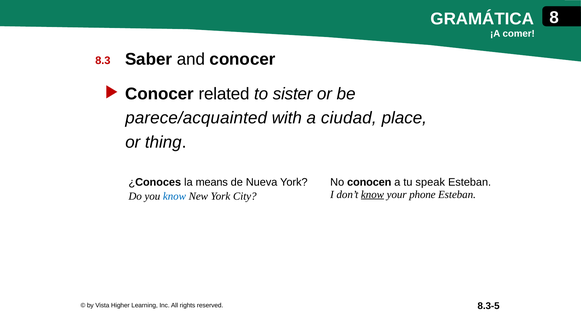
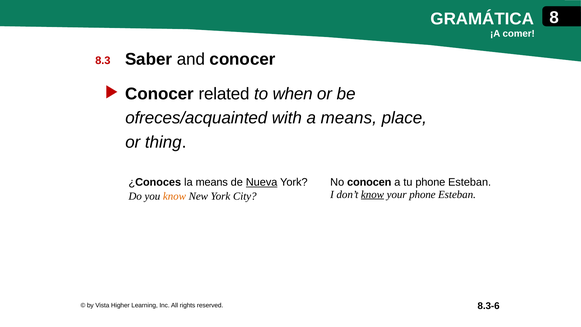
sister: sister -> when (293, 94)
parece/acquainted: parece/acquainted -> ofreces/acquainted (196, 118)
a ciudad: ciudad -> means (349, 118)
Nueva underline: none -> present (262, 182)
tu speak: speak -> phone (430, 182)
know colour: blue -> orange (174, 196)
8.3-5: 8.3-5 -> 8.3-6 (489, 306)
